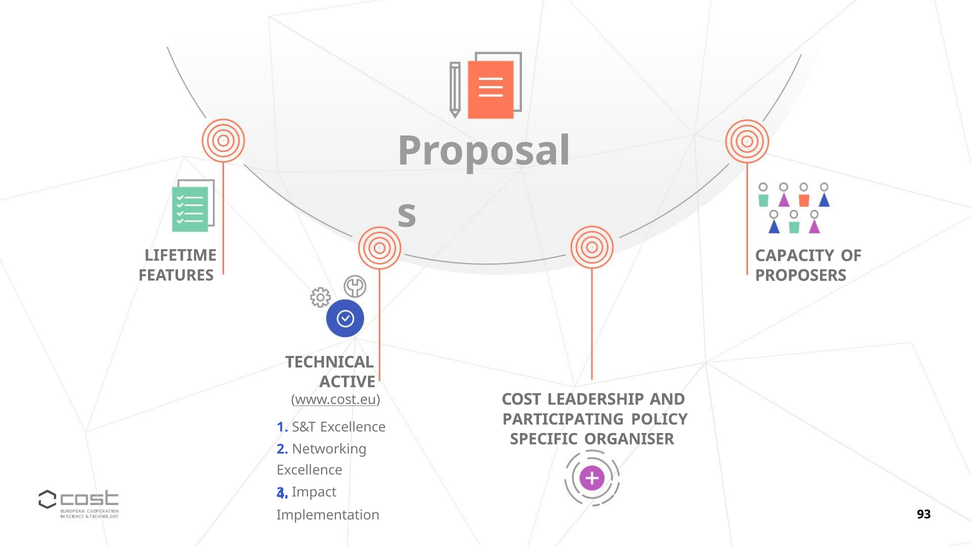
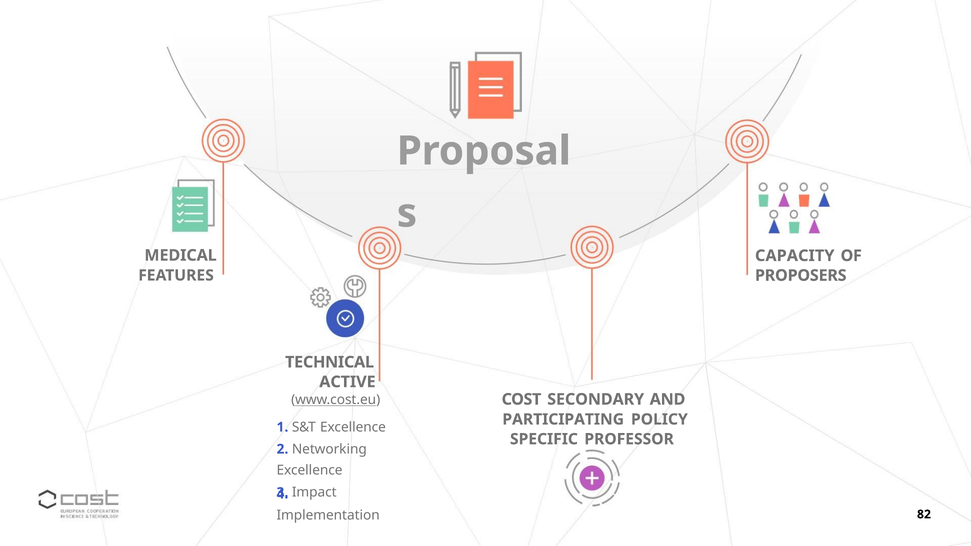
LIFETIME: LIFETIME -> MEDICAL (181, 255)
LEADERSHIP: LEADERSHIP -> SECONDARY (596, 399)
ORGANISER: ORGANISER -> PROFESSOR (629, 439)
93: 93 -> 82 (924, 515)
